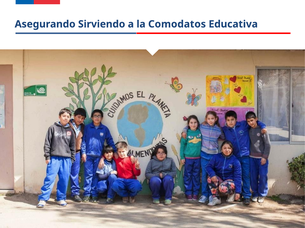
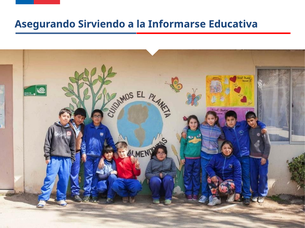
Comodatos: Comodatos -> Informarse (177, 24)
